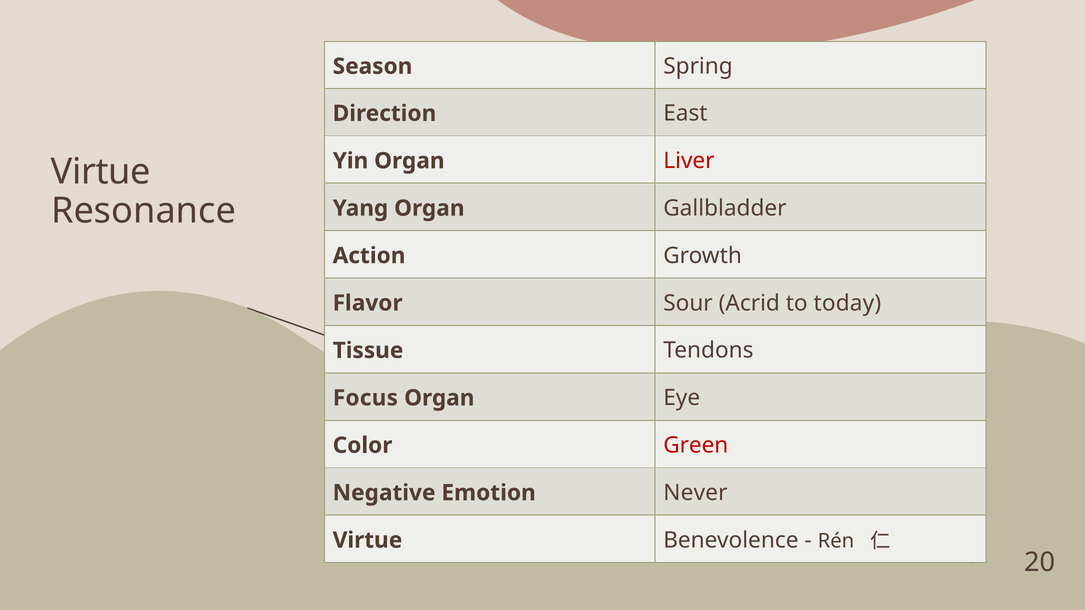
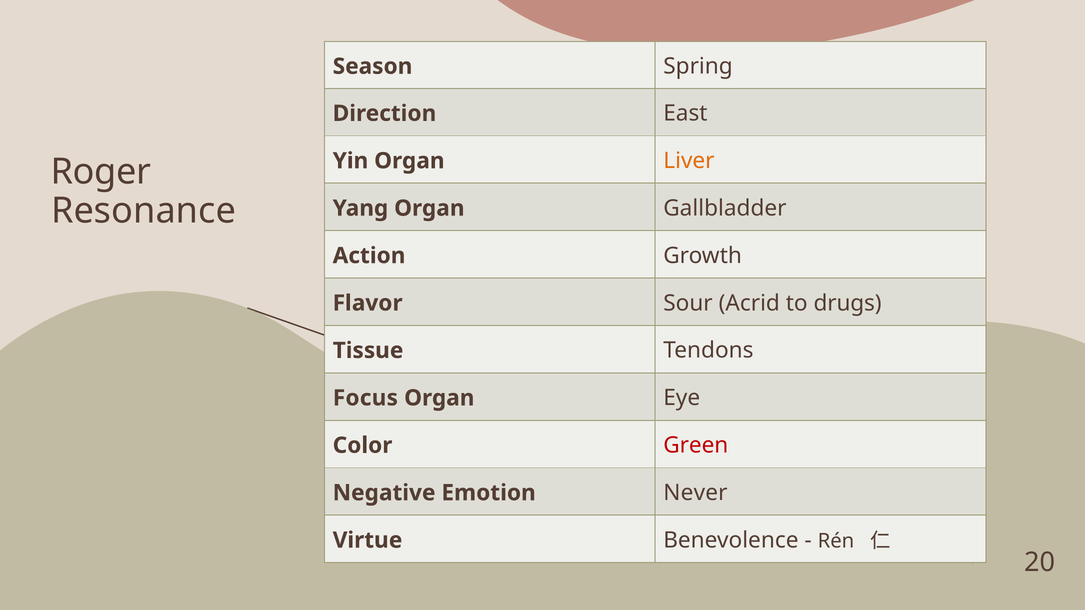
Liver colour: red -> orange (689, 161)
Virtue: Virtue -> Roger (101, 172)
today: today -> drugs (848, 303)
